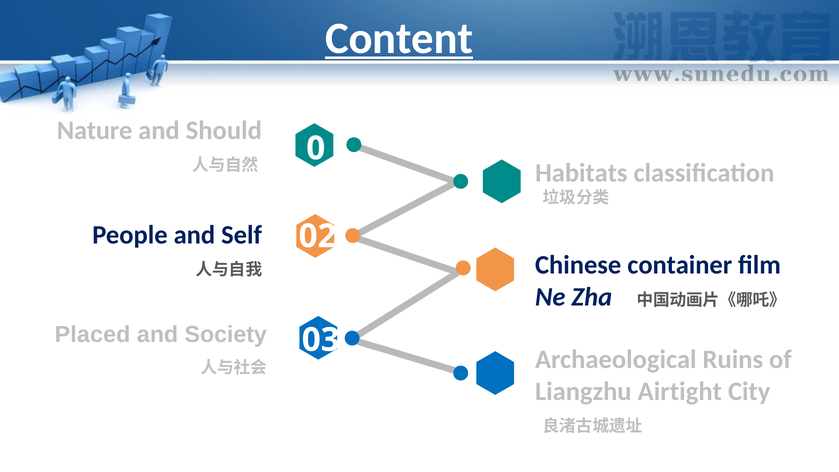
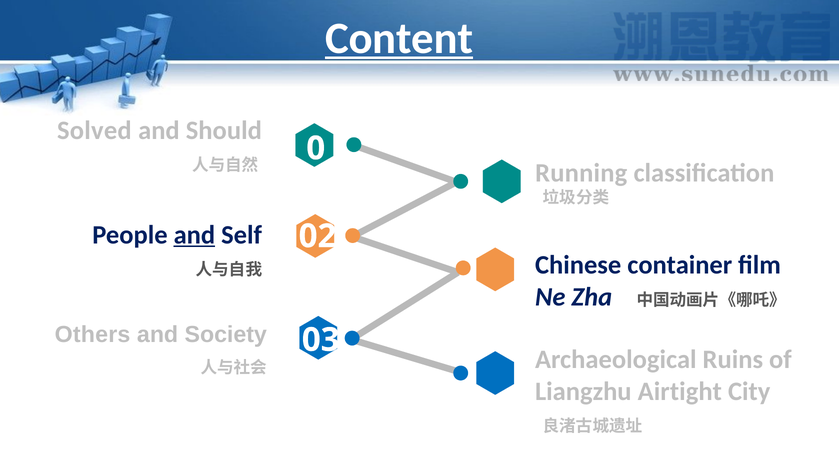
Nature: Nature -> Solved (94, 130)
Habitats: Habitats -> Running (581, 173)
and underline: none -> present (194, 235)
Placed: Placed -> Others (93, 334)
